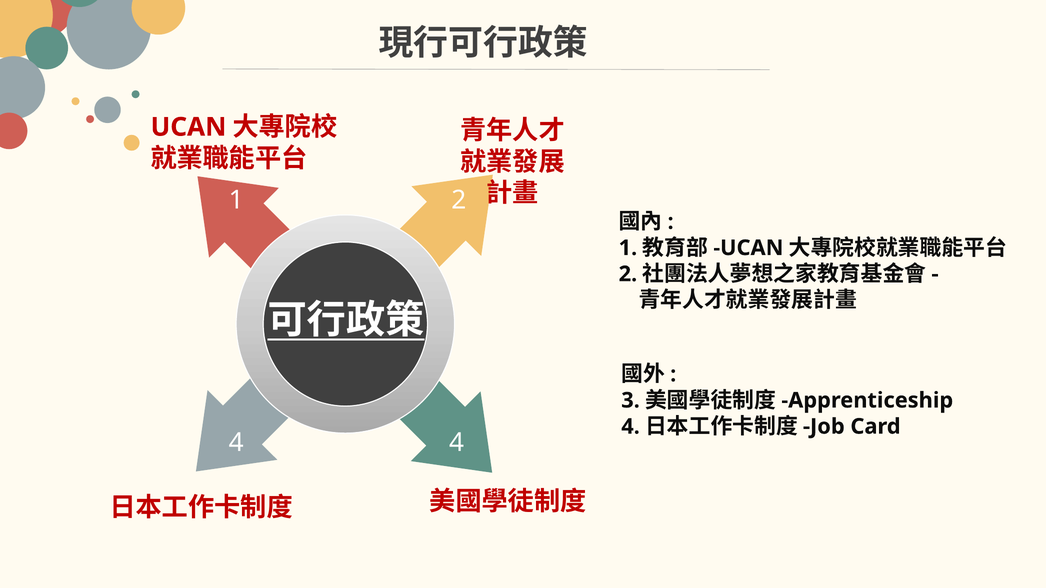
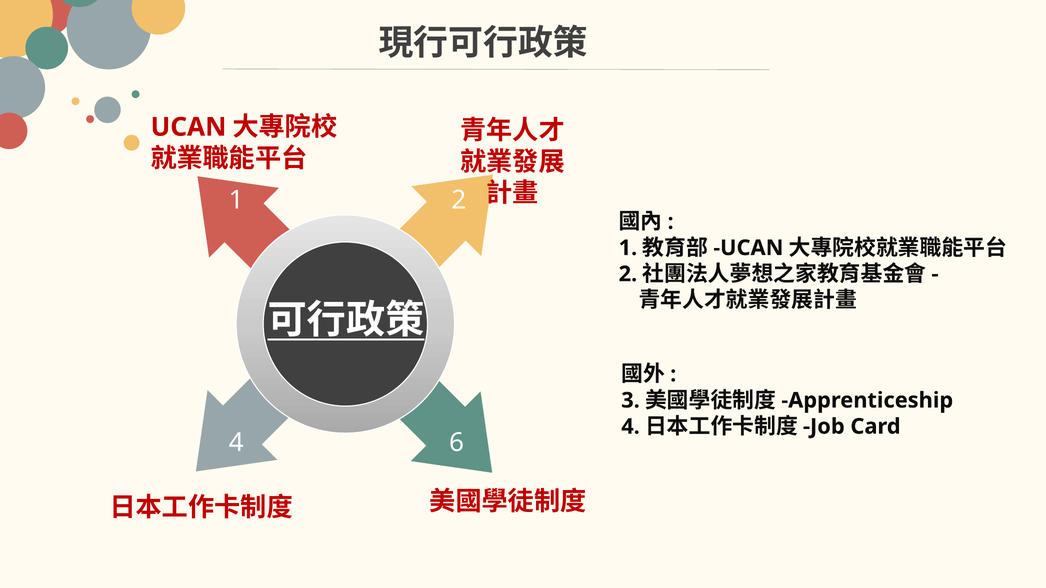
4 4: 4 -> 6 (457, 443)
